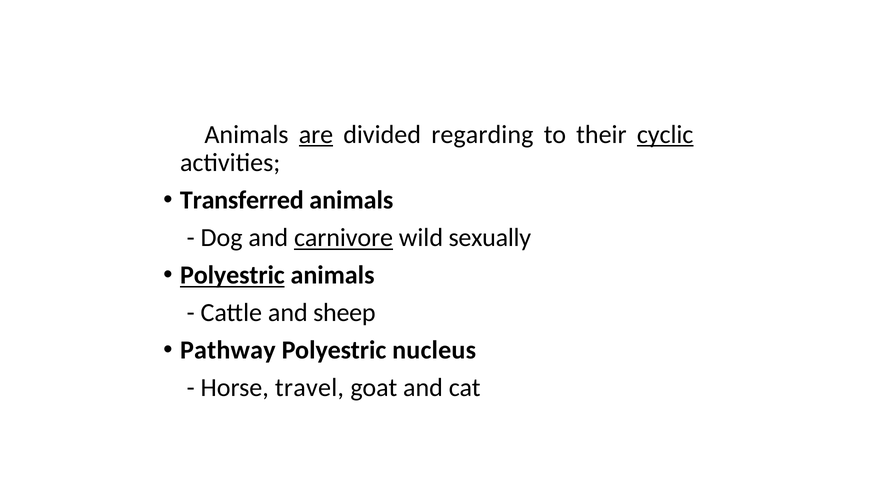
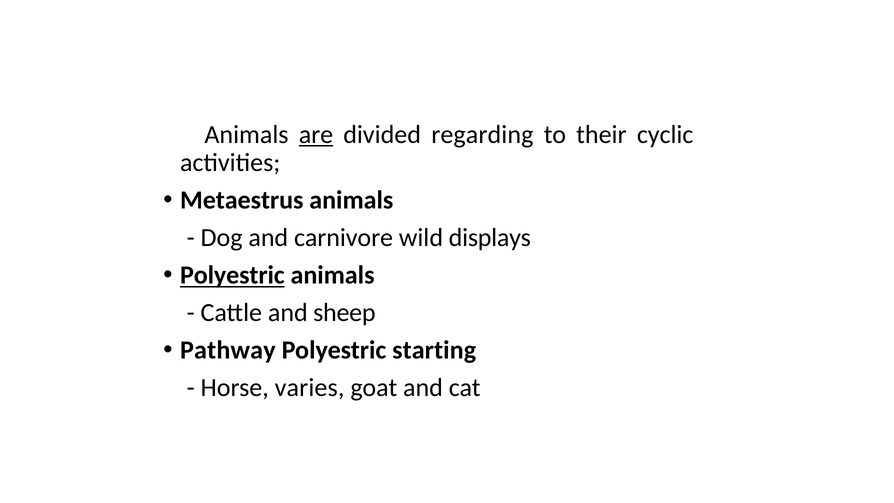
cyclic underline: present -> none (665, 135)
Transferred: Transferred -> Metaestrus (242, 200)
carnivore underline: present -> none (344, 238)
sexually: sexually -> displays (490, 238)
nucleus: nucleus -> starting (434, 350)
travel: travel -> varies (310, 388)
